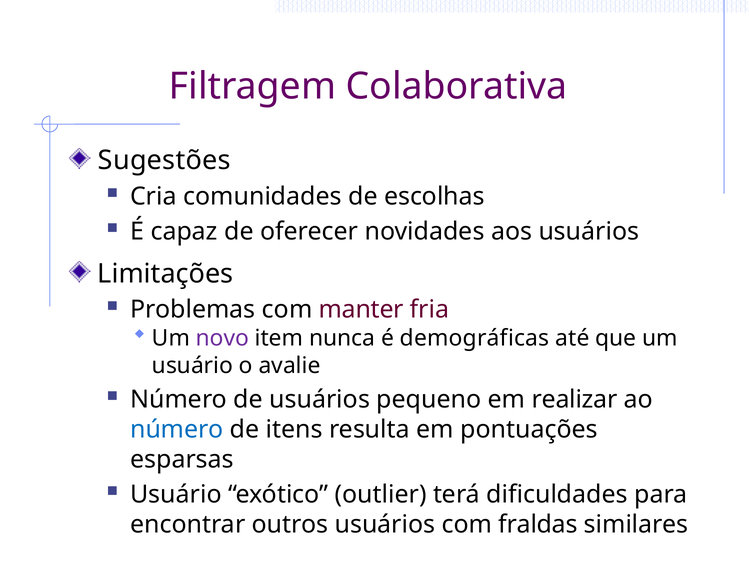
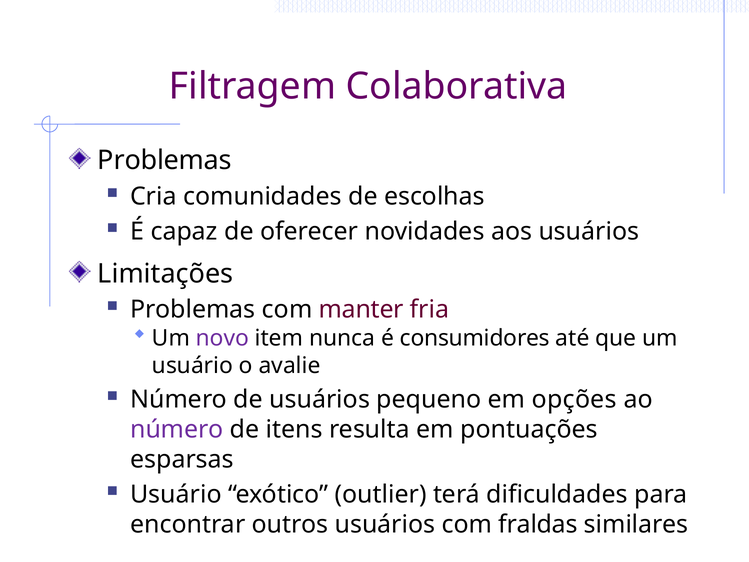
Sugestões: Sugestões -> Problemas (165, 160)
demográficas: demográficas -> consumidores (475, 338)
realizar: realizar -> opções (574, 399)
número colour: blue -> purple (177, 429)
